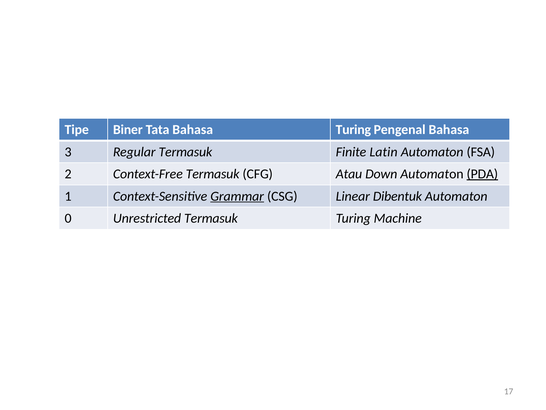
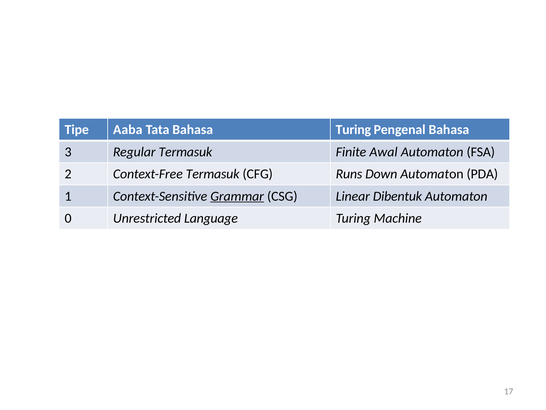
Biner: Biner -> Aaba (128, 130)
Latin: Latin -> Awal (384, 152)
Atau: Atau -> Runs (349, 174)
PDA underline: present -> none (482, 174)
Unrestricted Termasuk: Termasuk -> Language (211, 218)
